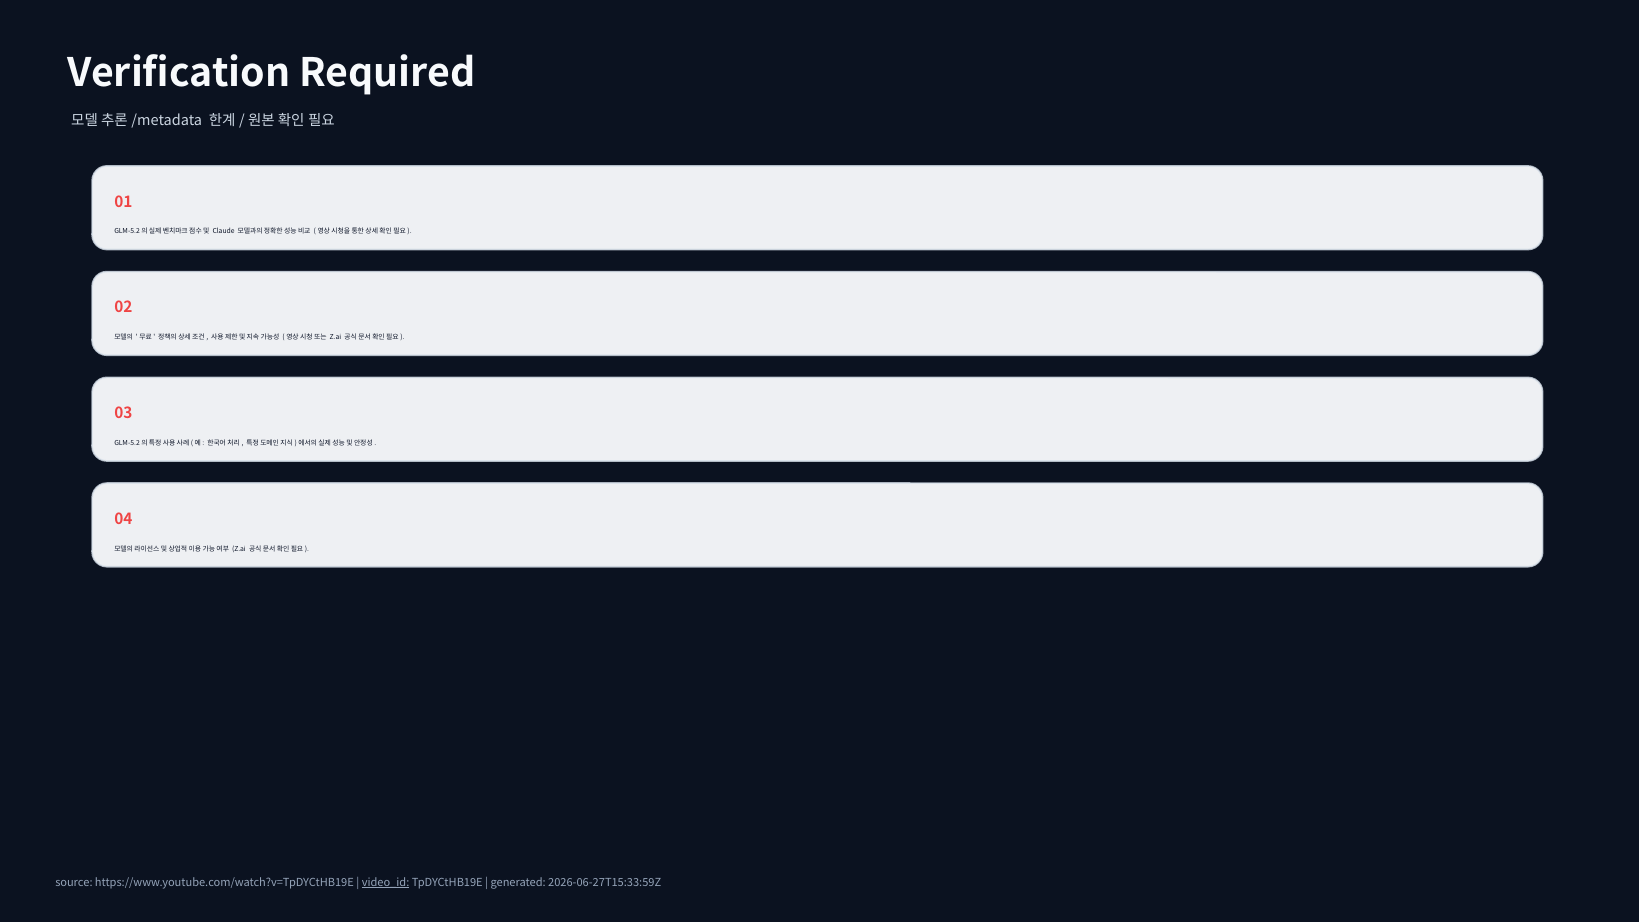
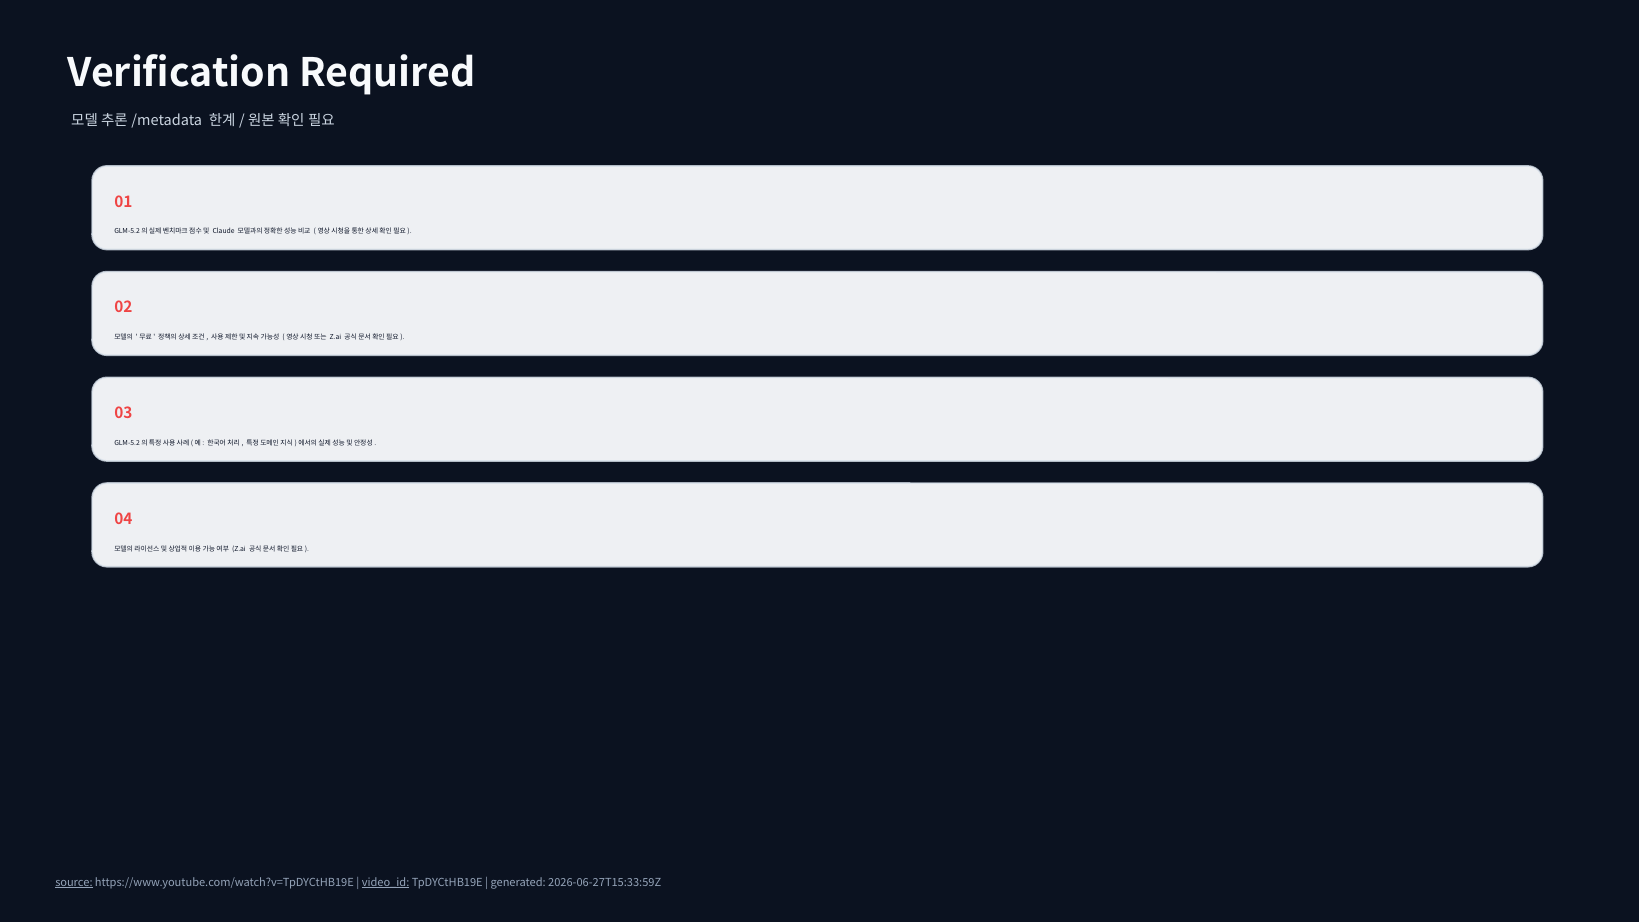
source underline: none -> present (74, 883)
